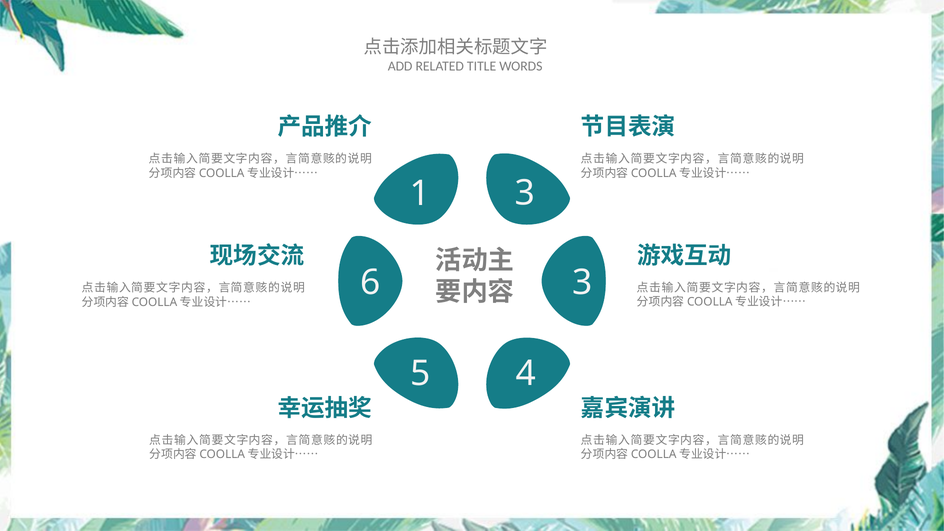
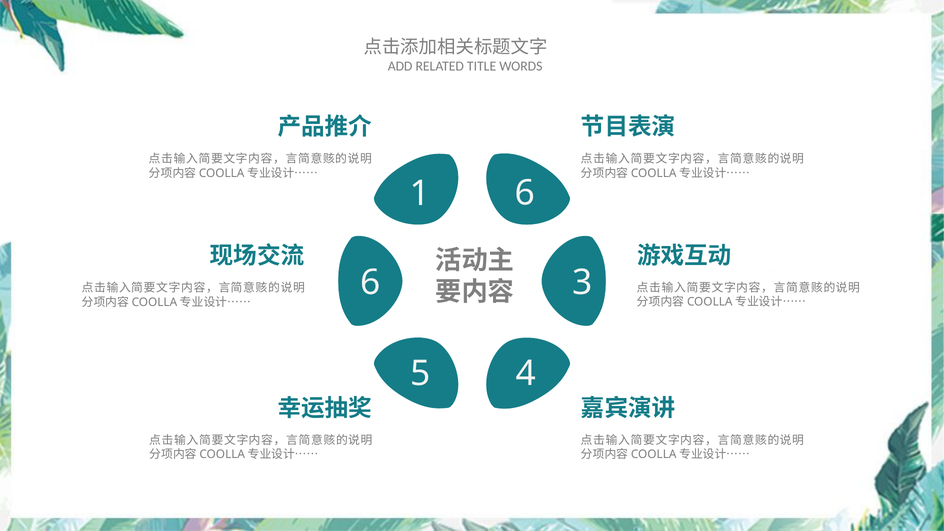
1 3: 3 -> 6 (525, 193)
